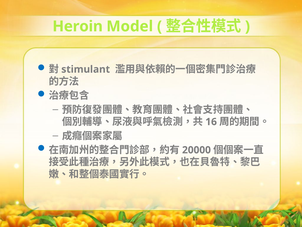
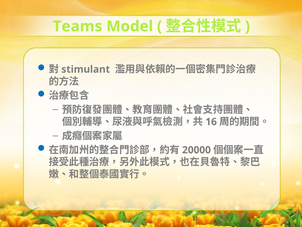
Heroin: Heroin -> Teams (77, 26)
